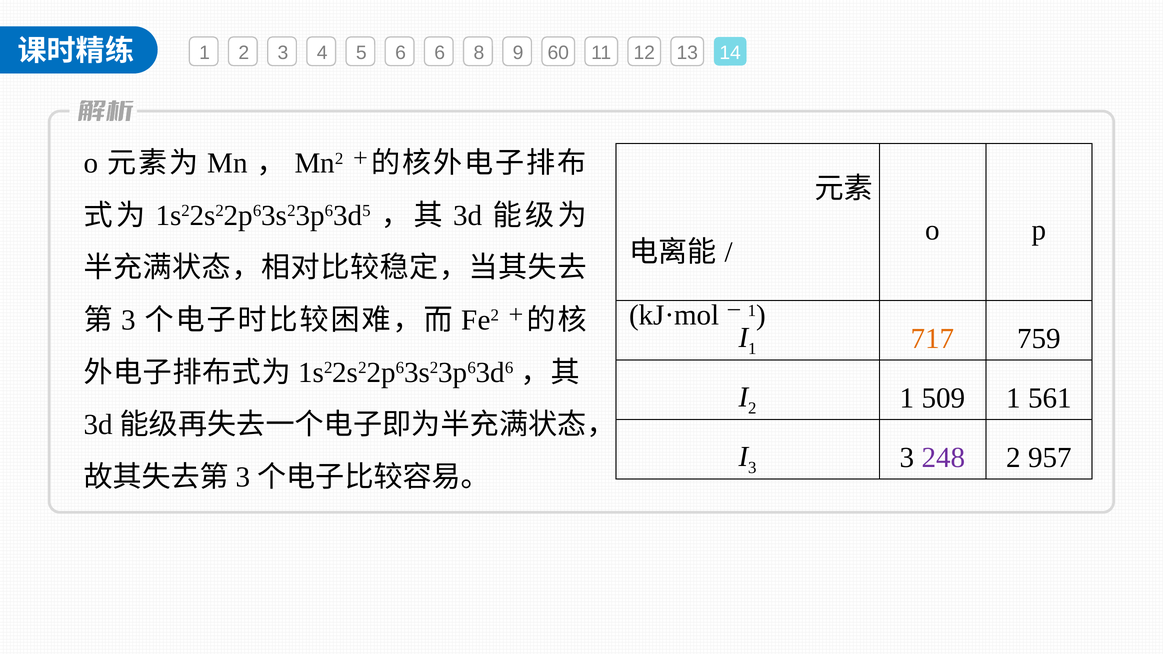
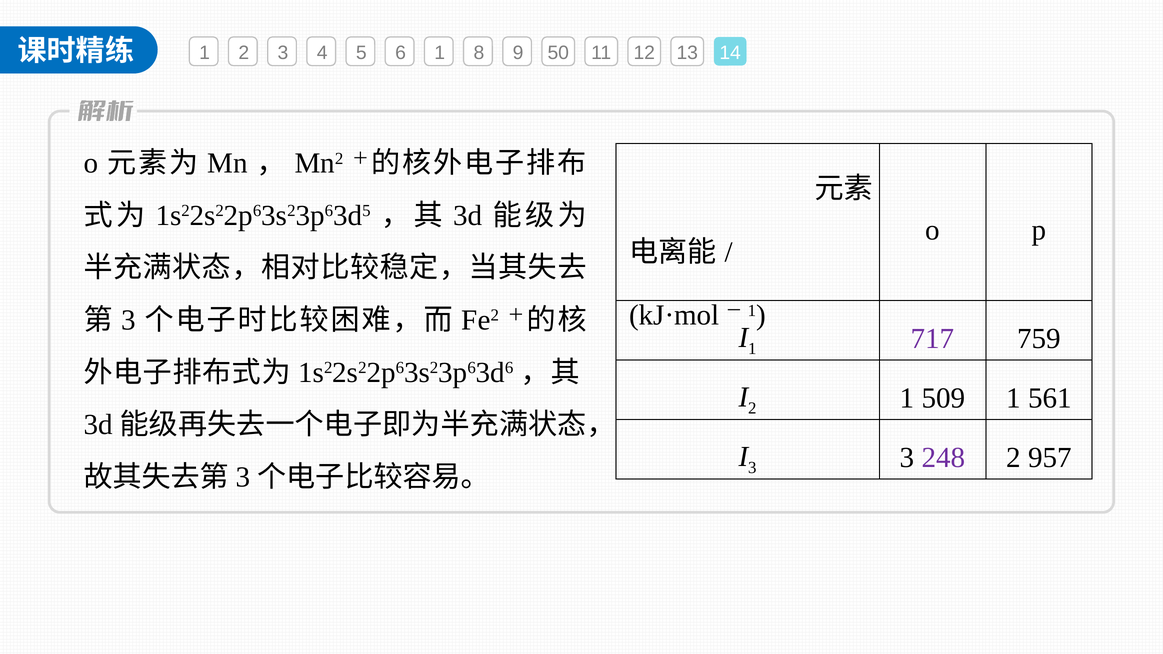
6 6: 6 -> 1 (440, 53)
60: 60 -> 50 (558, 53)
717 colour: orange -> purple (933, 339)
